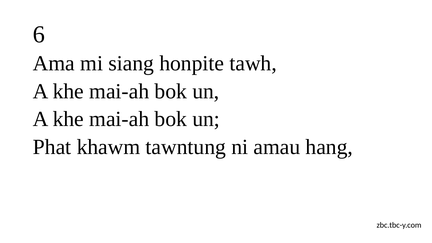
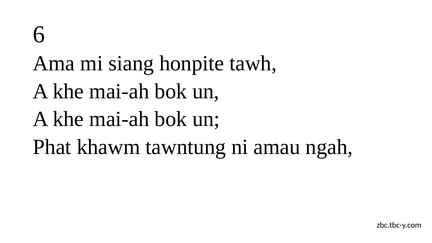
hang: hang -> ngah (329, 147)
